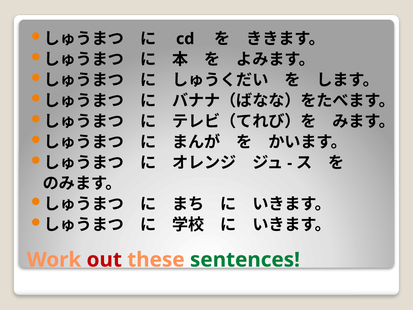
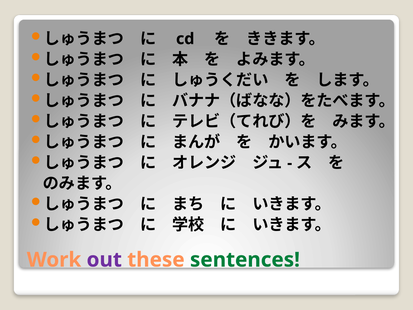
out colour: red -> purple (104, 260)
